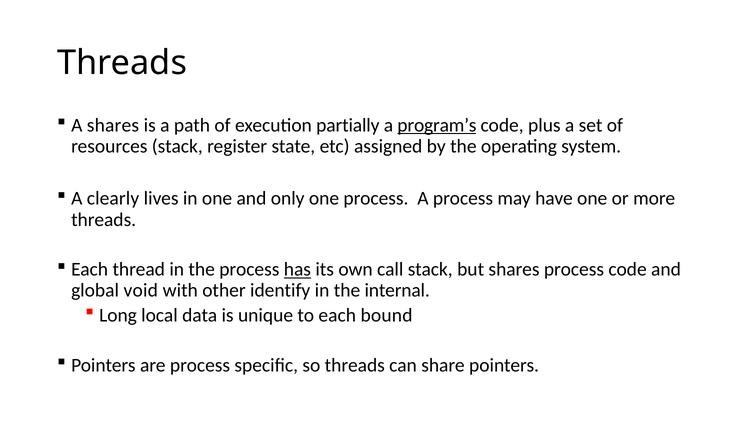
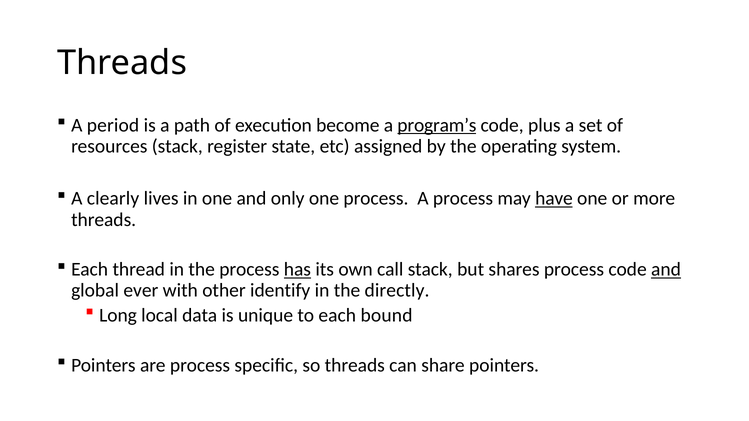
A shares: shares -> period (113, 125)
partially: partially -> become (348, 125)
have underline: none -> present (554, 199)
and underline: none -> present (666, 270)
void: void -> ever (141, 291)
internal: internal -> directly (397, 291)
